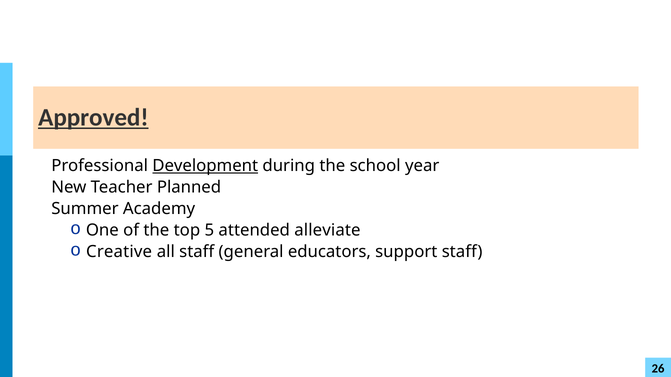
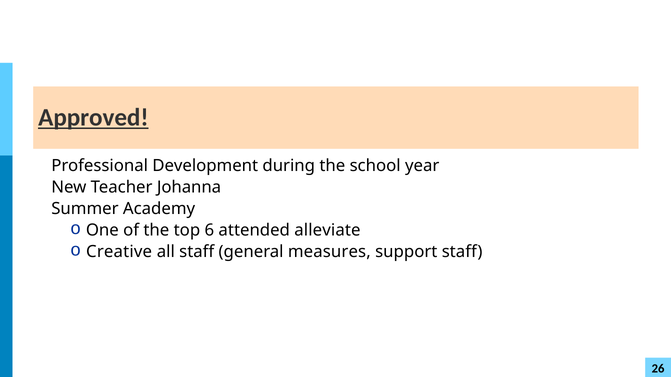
Development underline: present -> none (205, 166)
Planned: Planned -> Johanna (189, 187)
5: 5 -> 6 (209, 231)
educators: educators -> measures (329, 252)
